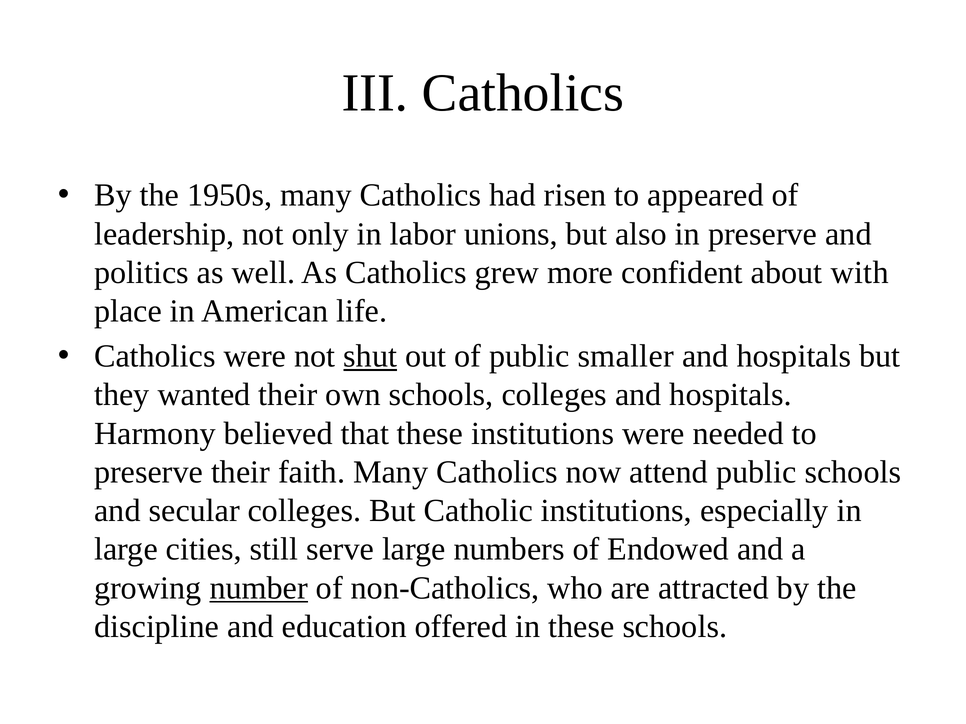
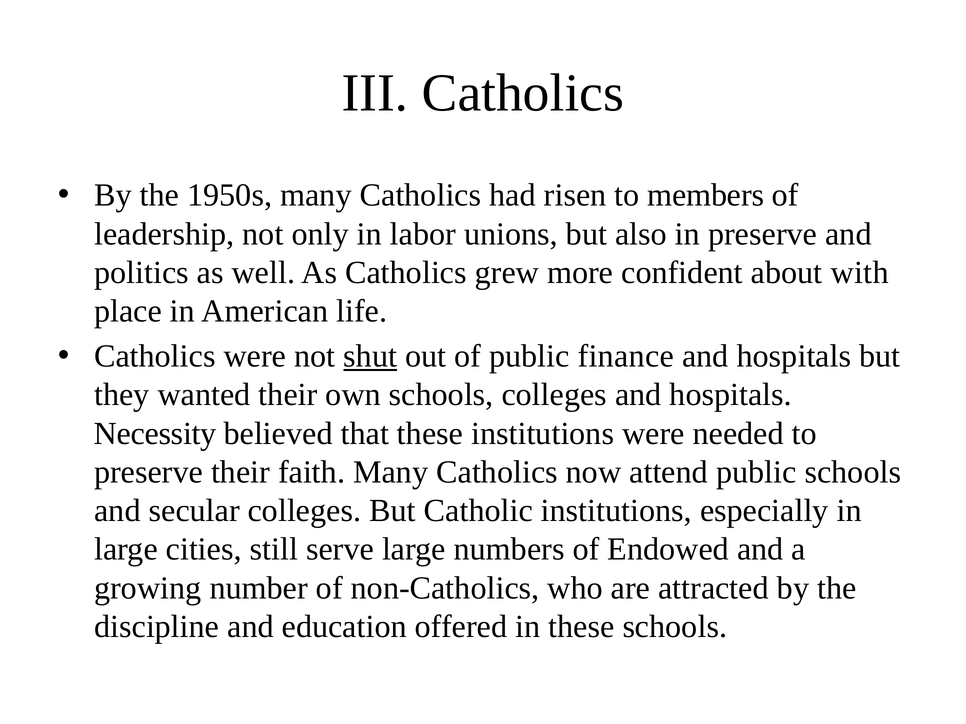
appeared: appeared -> members (706, 195)
smaller: smaller -> finance (626, 356)
Harmony: Harmony -> Necessity (155, 434)
number underline: present -> none (259, 588)
